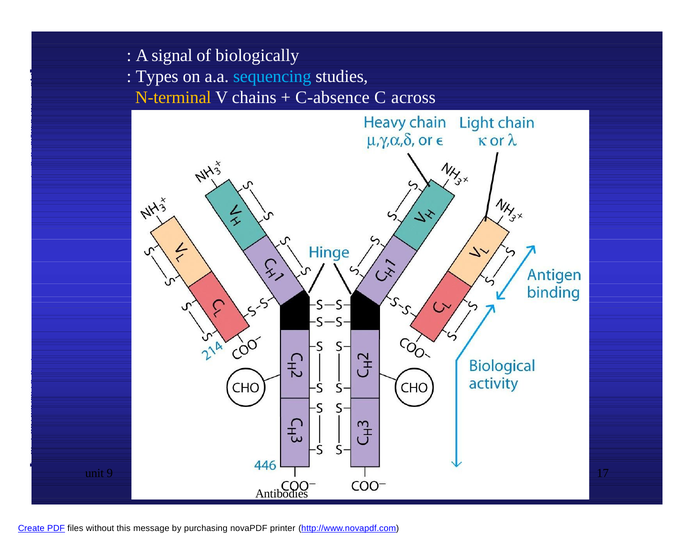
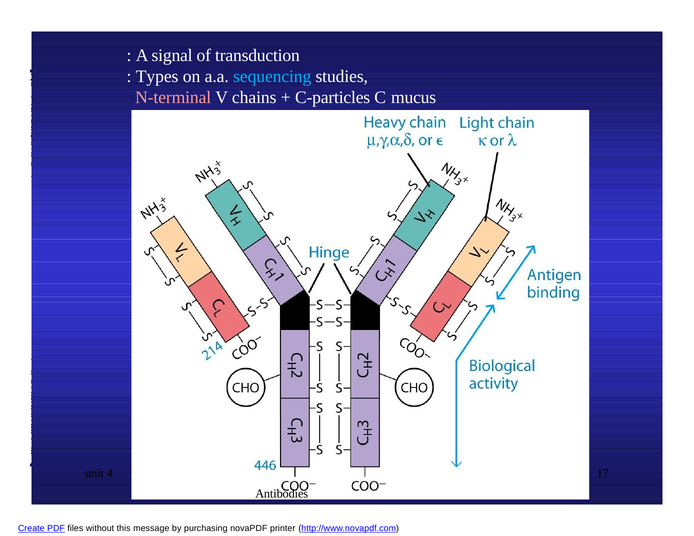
biologically: biologically -> transduction (257, 56)
N-terminal colour: yellow -> pink (173, 98)
C-absence: C-absence -> C-particles (333, 98)
across: across -> mucus (414, 98)
9: 9 -> 4 (110, 474)
